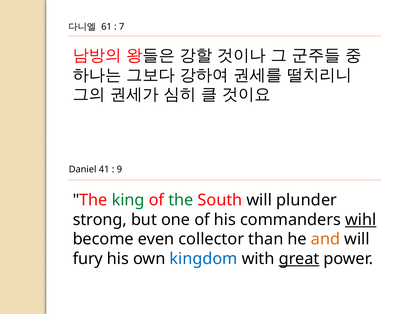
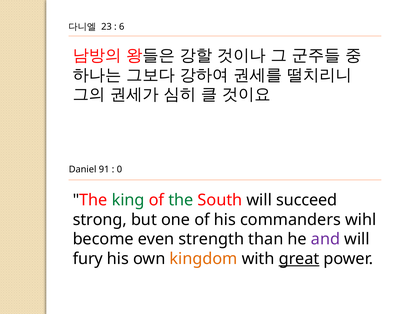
61: 61 -> 23 (106, 27)
7: 7 -> 6 (122, 27)
41: 41 -> 91 (104, 169)
9: 9 -> 0 (119, 169)
plunder: plunder -> succeed (307, 200)
wihl underline: present -> none (361, 219)
collector: collector -> strength (211, 239)
and colour: orange -> purple (326, 239)
kingdom colour: blue -> orange (204, 258)
